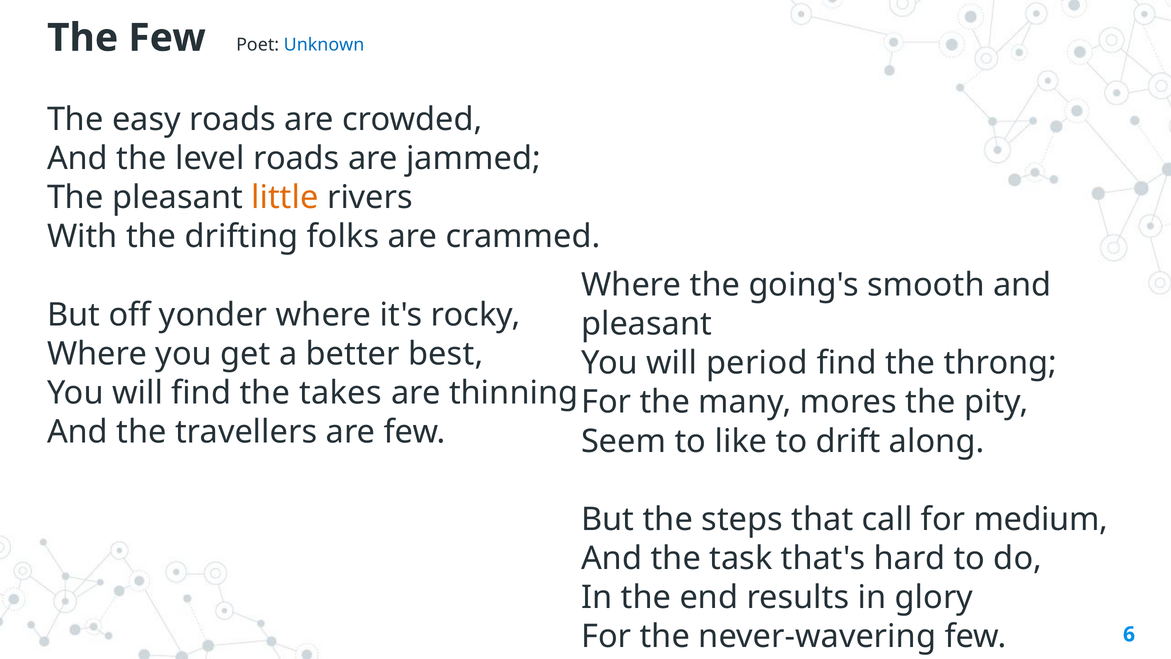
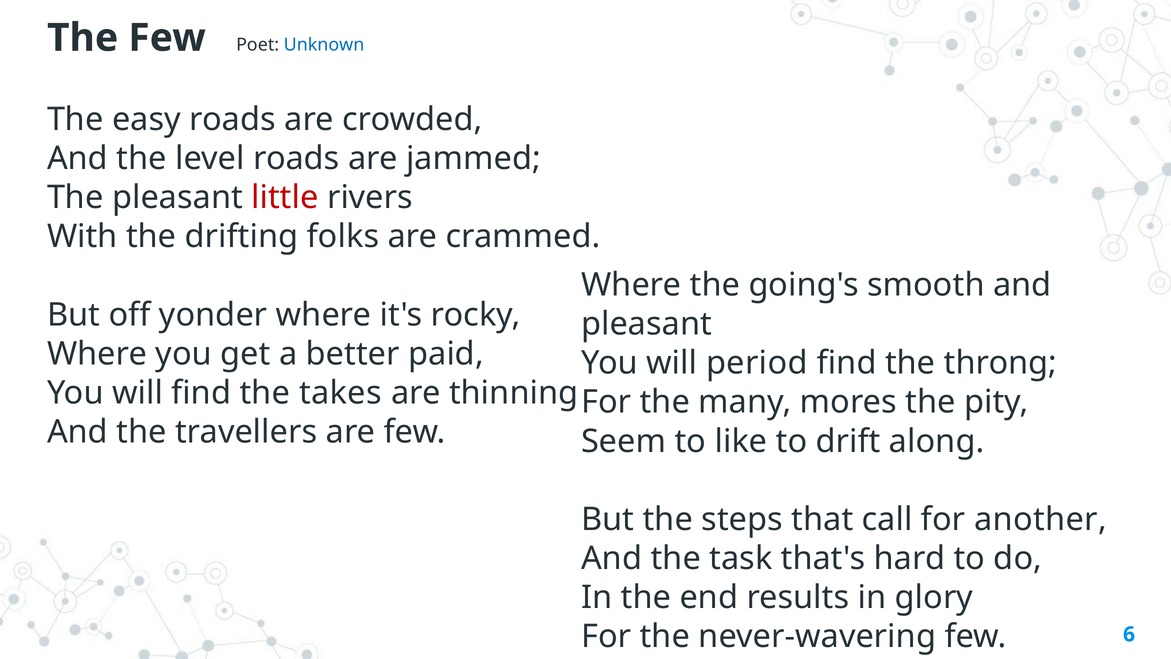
little colour: orange -> red (285, 198)
best: best -> paid (446, 354)
medium: medium -> another (1040, 519)
